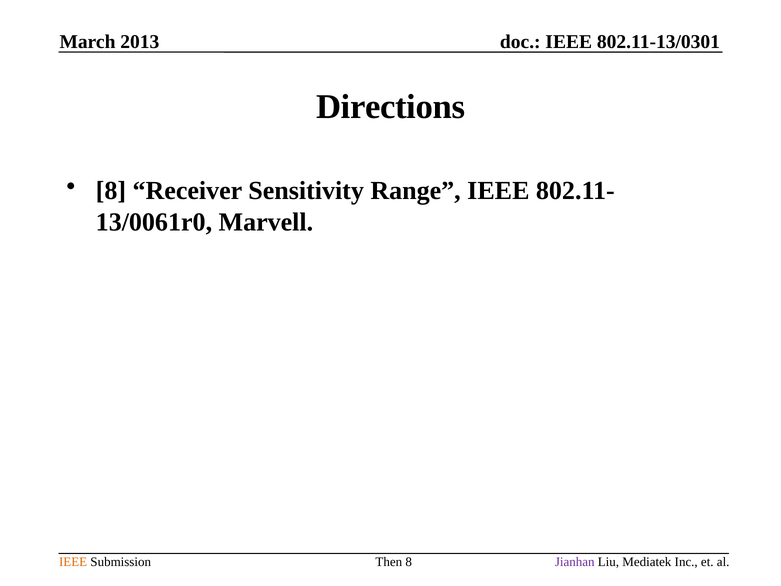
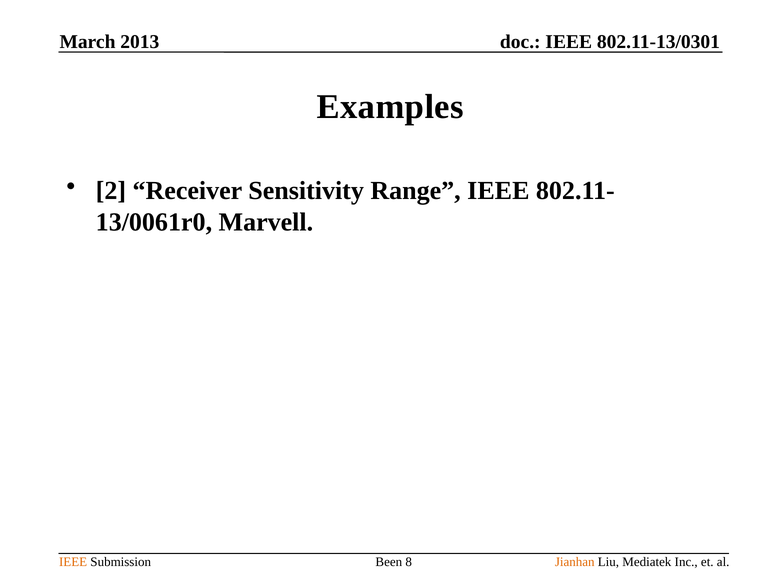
Directions: Directions -> Examples (390, 107)
8: 8 -> 2 (111, 191)
Then: Then -> Been (389, 562)
Jianhan colour: purple -> orange (575, 562)
